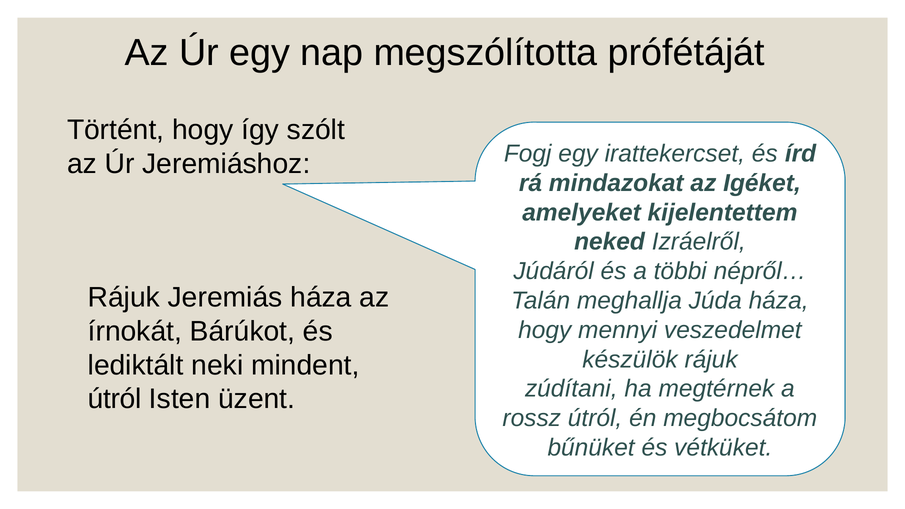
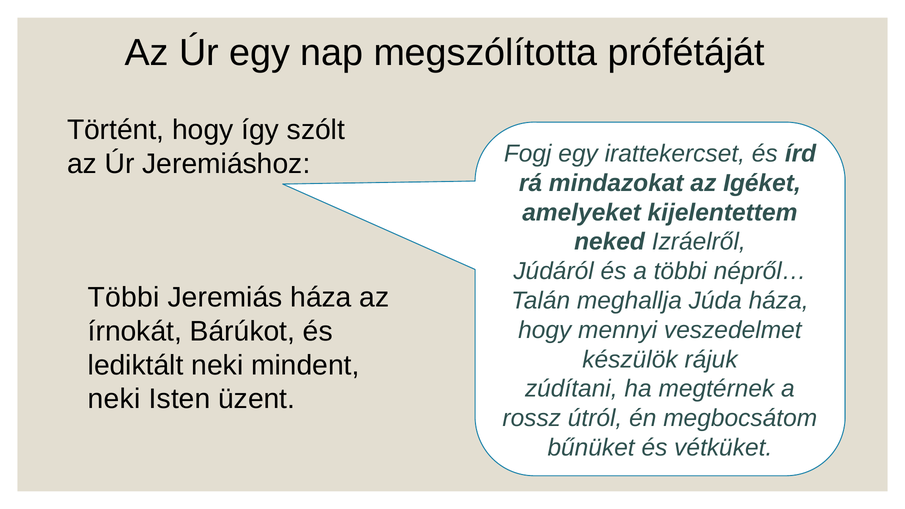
Rájuk: Rájuk -> Többi (124, 297)
útról: útról -> neki (114, 399)
